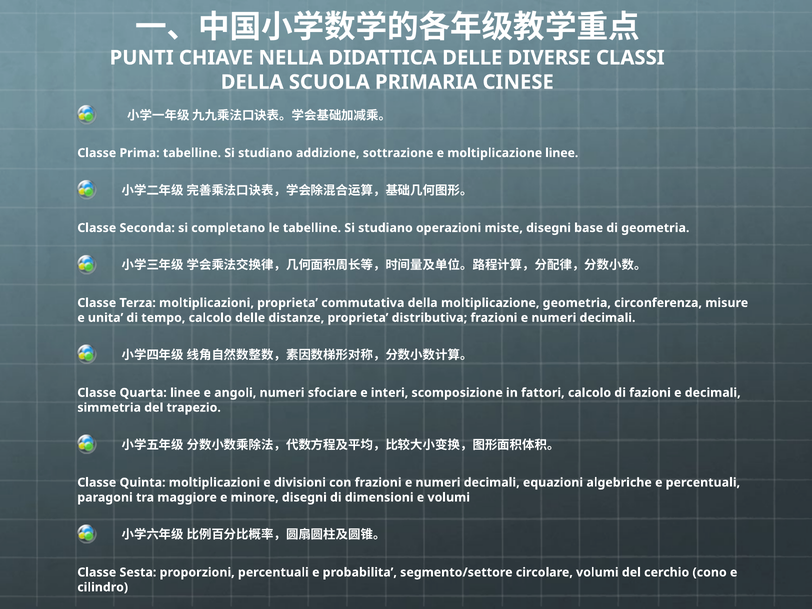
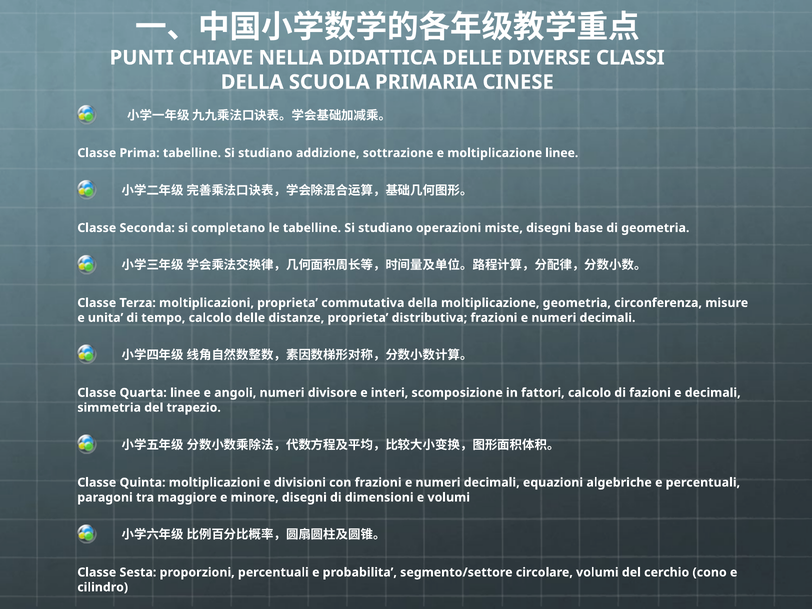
sfociare: sfociare -> divisore (332, 393)
